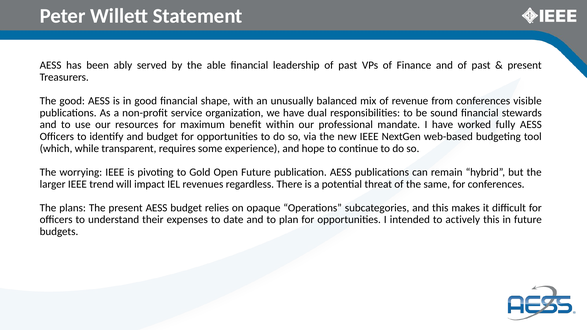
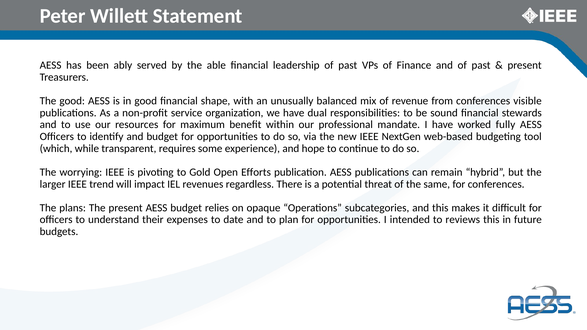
Open Future: Future -> Efforts (256, 172)
actively: actively -> reviews (463, 220)
